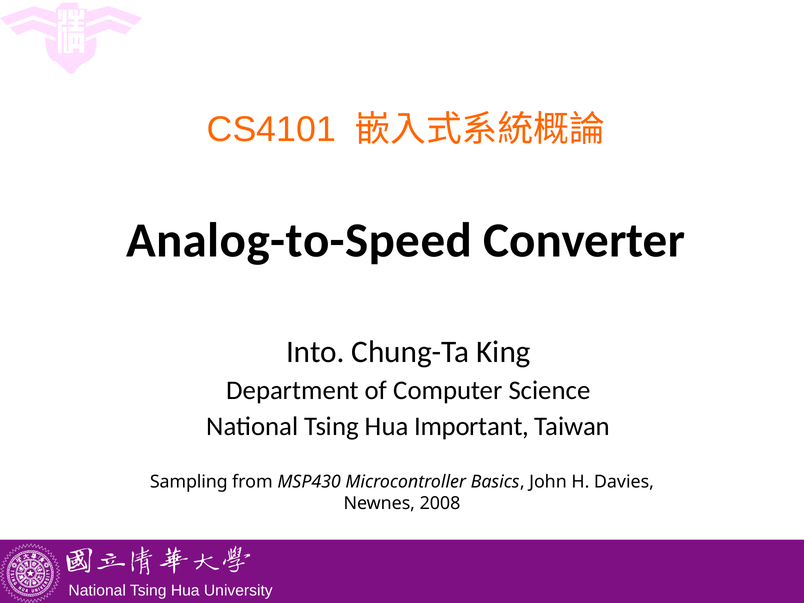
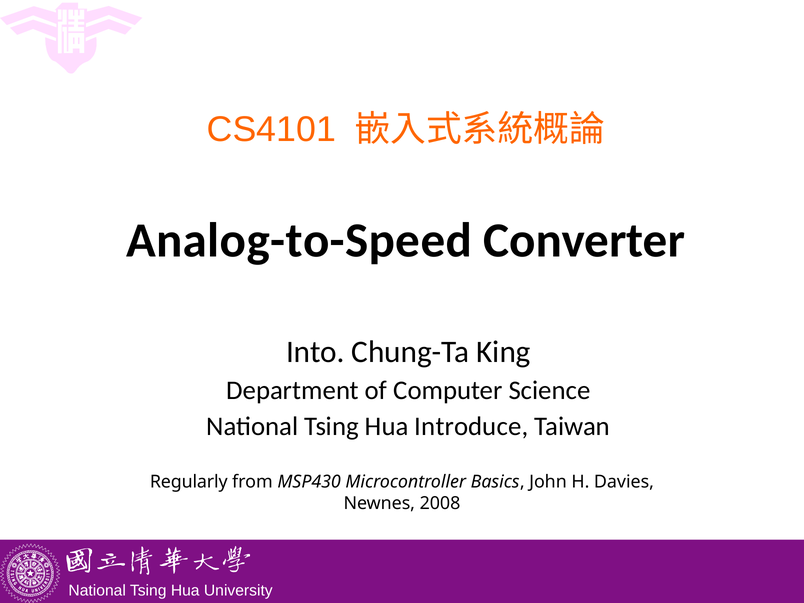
Important: Important -> Introduce (471, 426)
Sampling: Sampling -> Regularly (189, 482)
